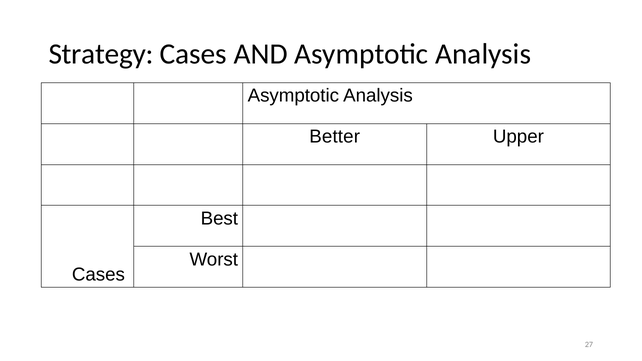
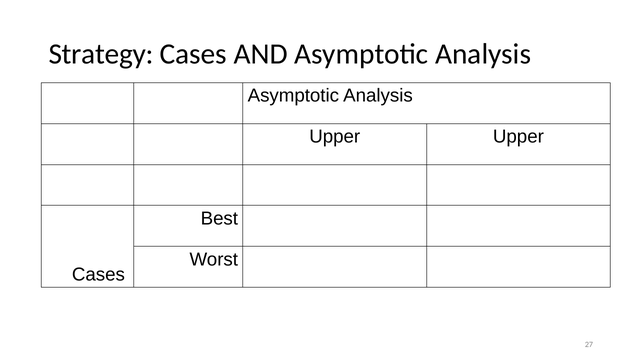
Better: Better -> Upper (335, 137)
